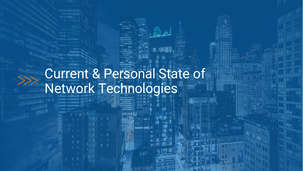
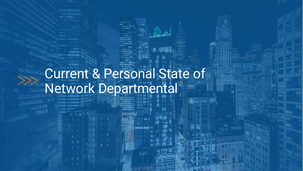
Technologies: Technologies -> Departmental (138, 88)
